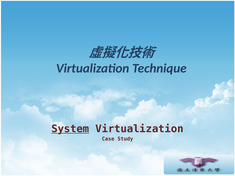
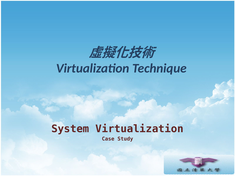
System underline: present -> none (70, 129)
